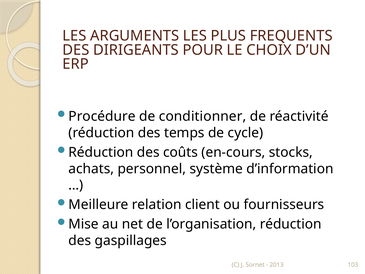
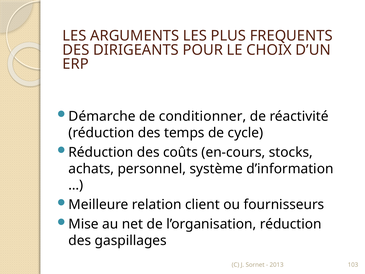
Procédure: Procédure -> Démarche (102, 116)
